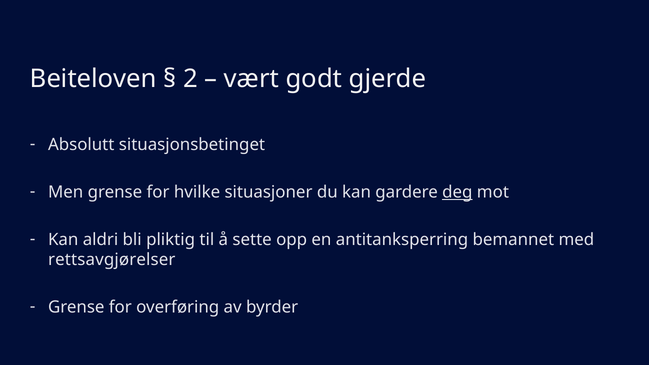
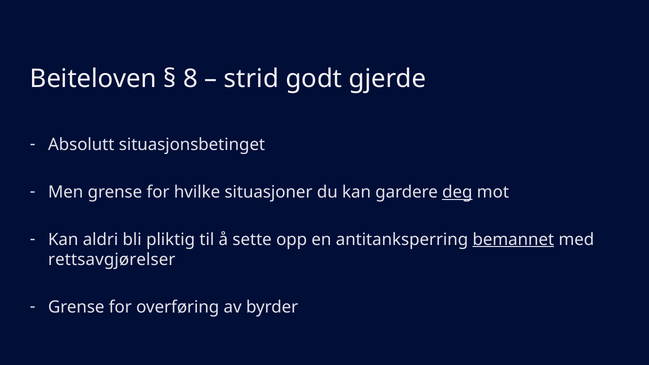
2: 2 -> 8 (190, 79)
vært: vært -> strid (251, 79)
bemannet underline: none -> present (513, 239)
